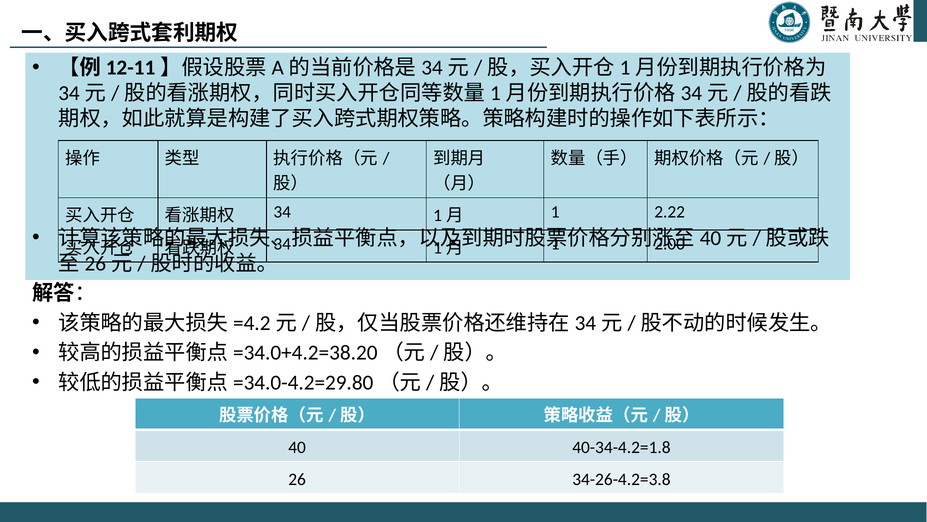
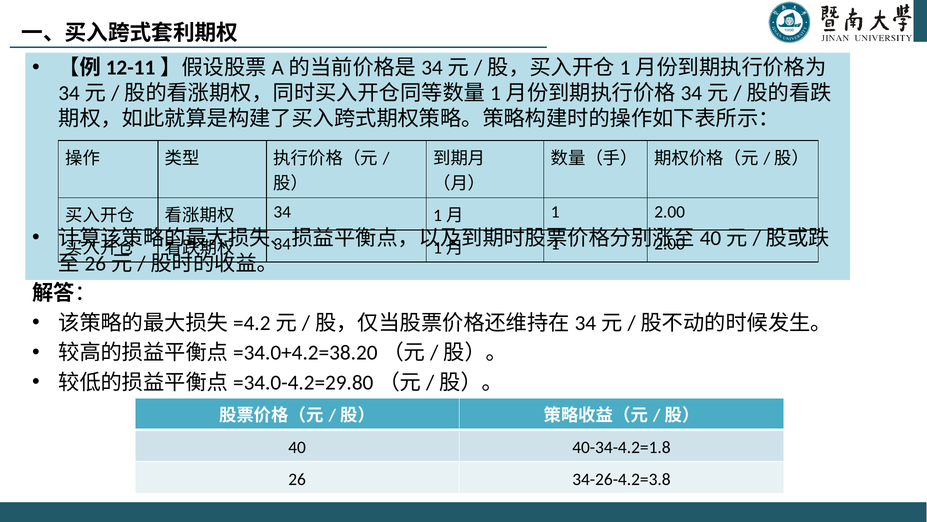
2.22: 2.22 -> 2.00 (670, 212)
